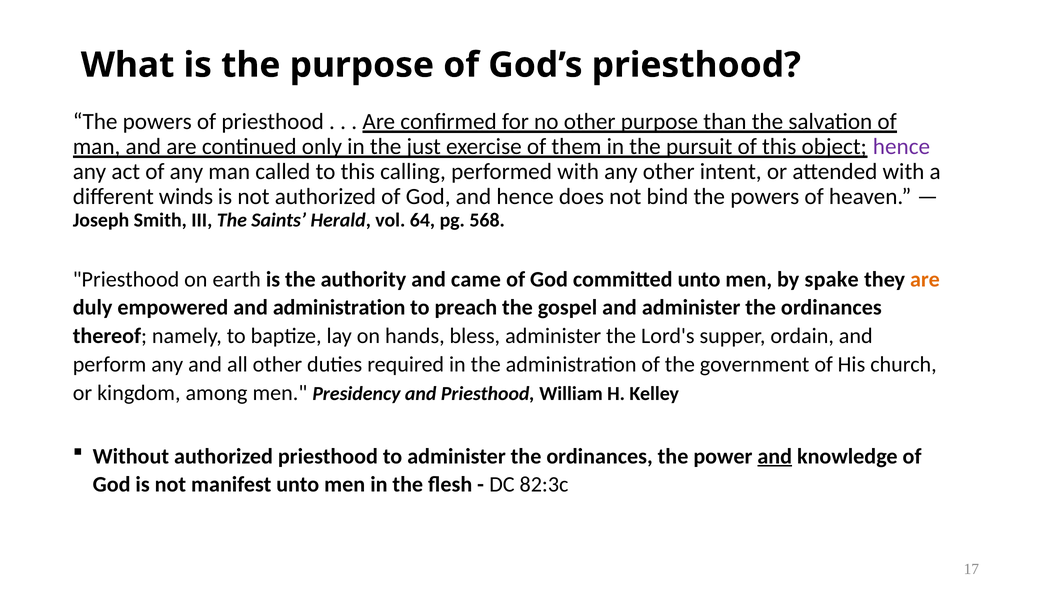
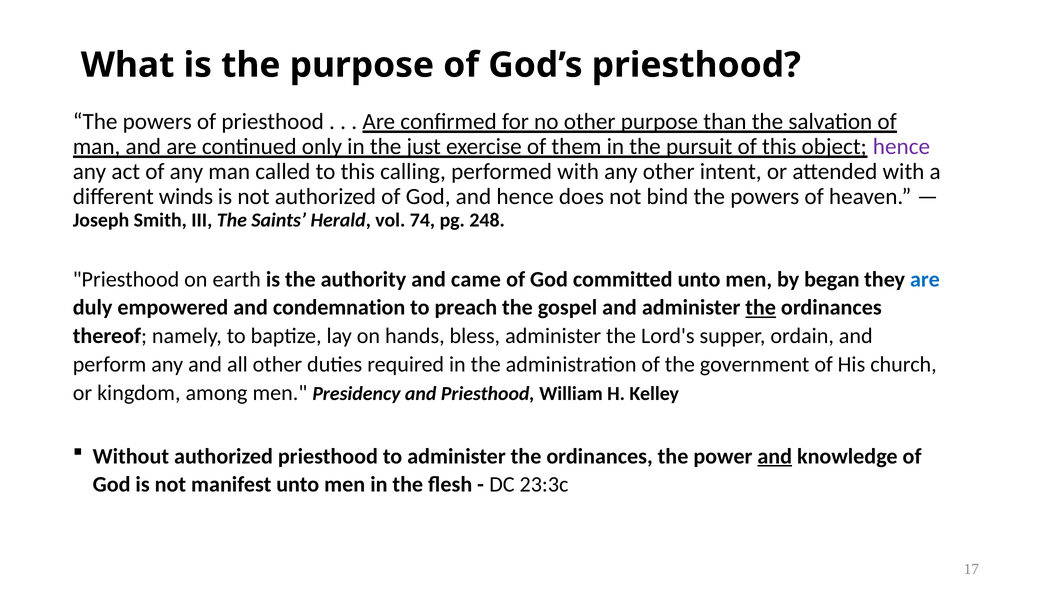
64: 64 -> 74 (422, 220)
568: 568 -> 248 (487, 220)
spake: spake -> began (832, 279)
are colour: orange -> blue (925, 279)
and administration: administration -> condemnation (339, 308)
the underline: none -> present (761, 308)
82:3c: 82:3c -> 23:3c (544, 485)
